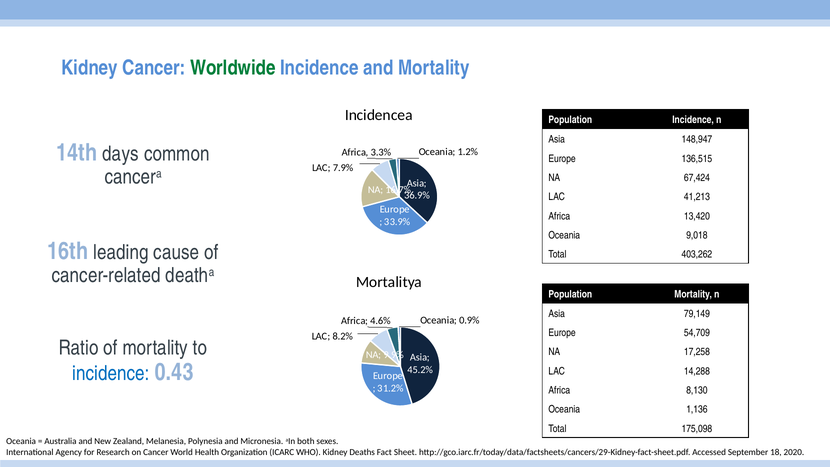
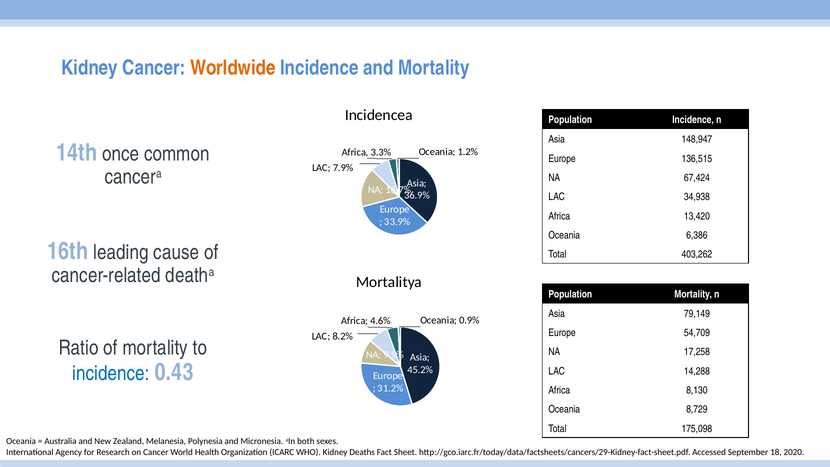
Worldwide colour: green -> orange (233, 68)
days: days -> once (121, 154)
41,213: 41,213 -> 34,938 (697, 197)
9,018: 9,018 -> 6,386 (697, 235)
1,136: 1,136 -> 8,729 (697, 409)
